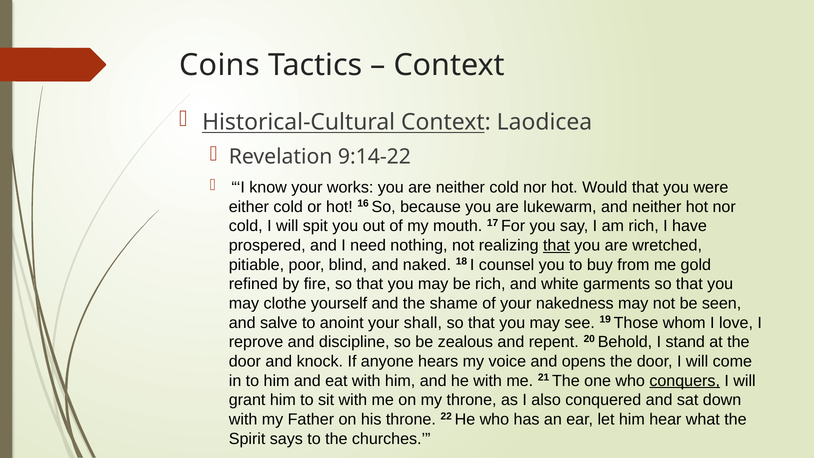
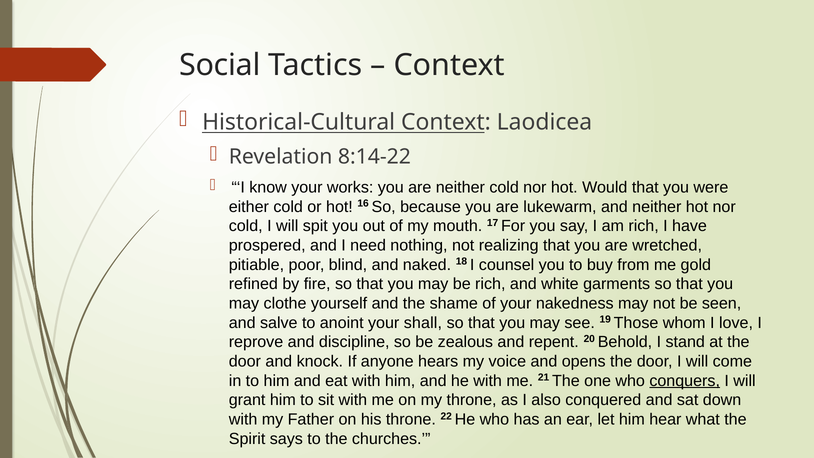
Coins: Coins -> Social (220, 65)
9:14-22: 9:14-22 -> 8:14-22 (374, 157)
that underline: present -> none (556, 245)
